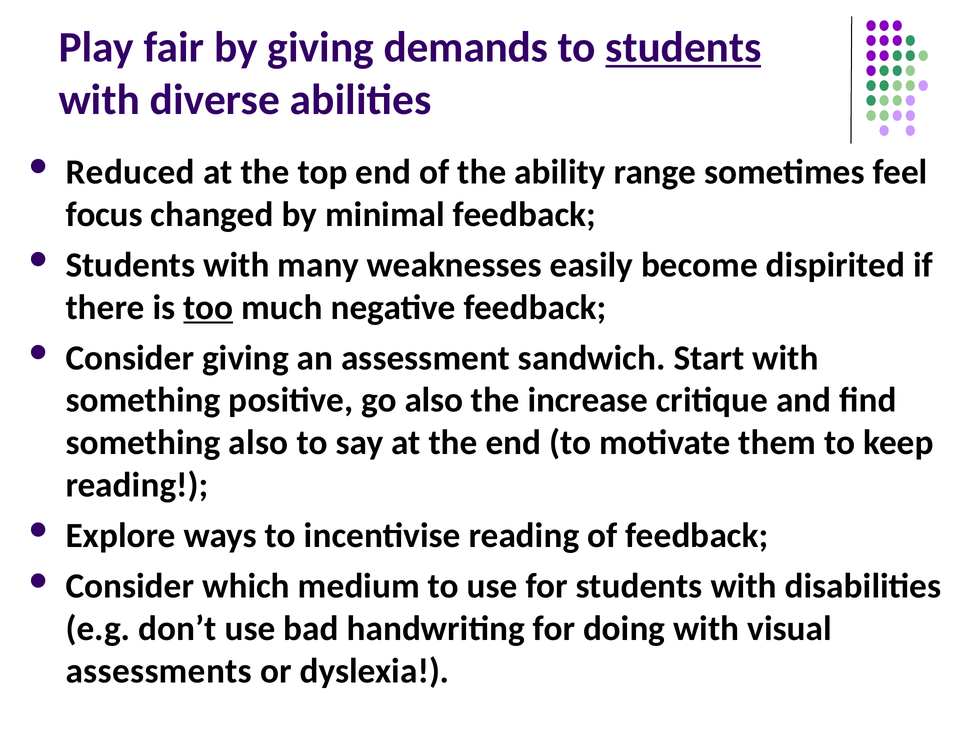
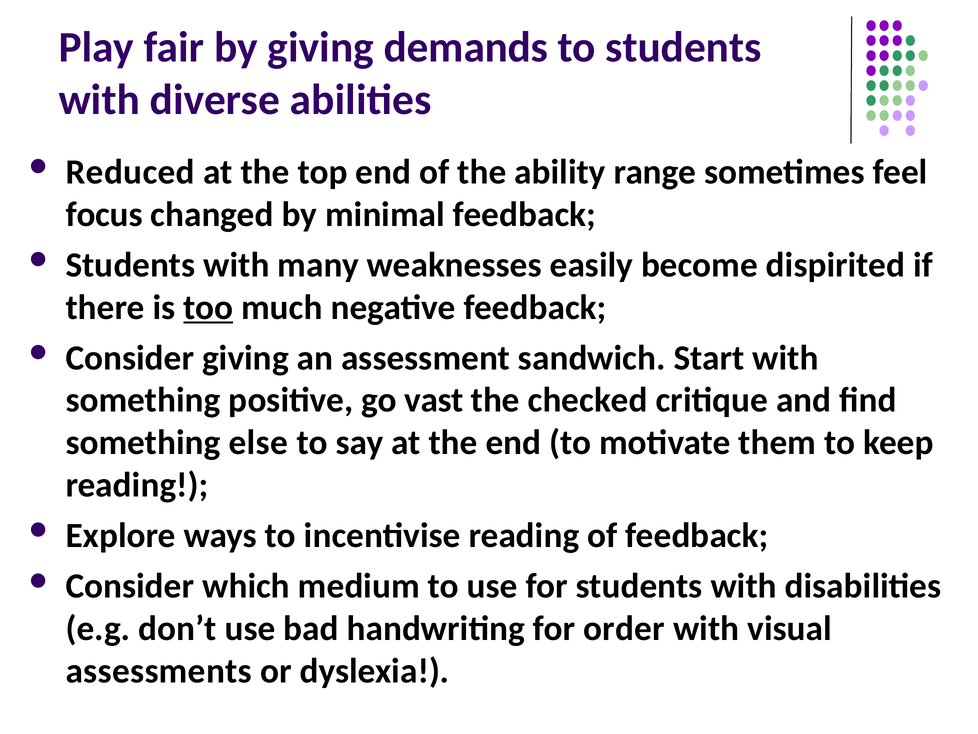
students underline: present -> none (683, 47)
go also: also -> vast (434, 400)
increase: increase -> checked (588, 400)
something also: also -> else (258, 442)
doing: doing -> order (624, 628)
